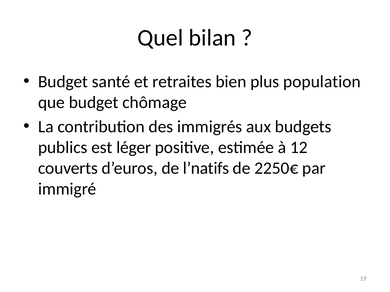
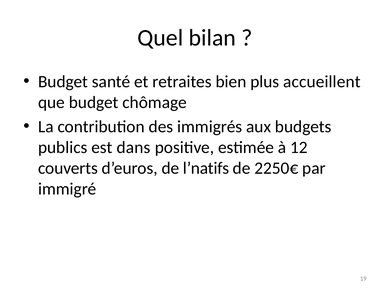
population: population -> accueillent (322, 82)
léger: léger -> dans (134, 148)
